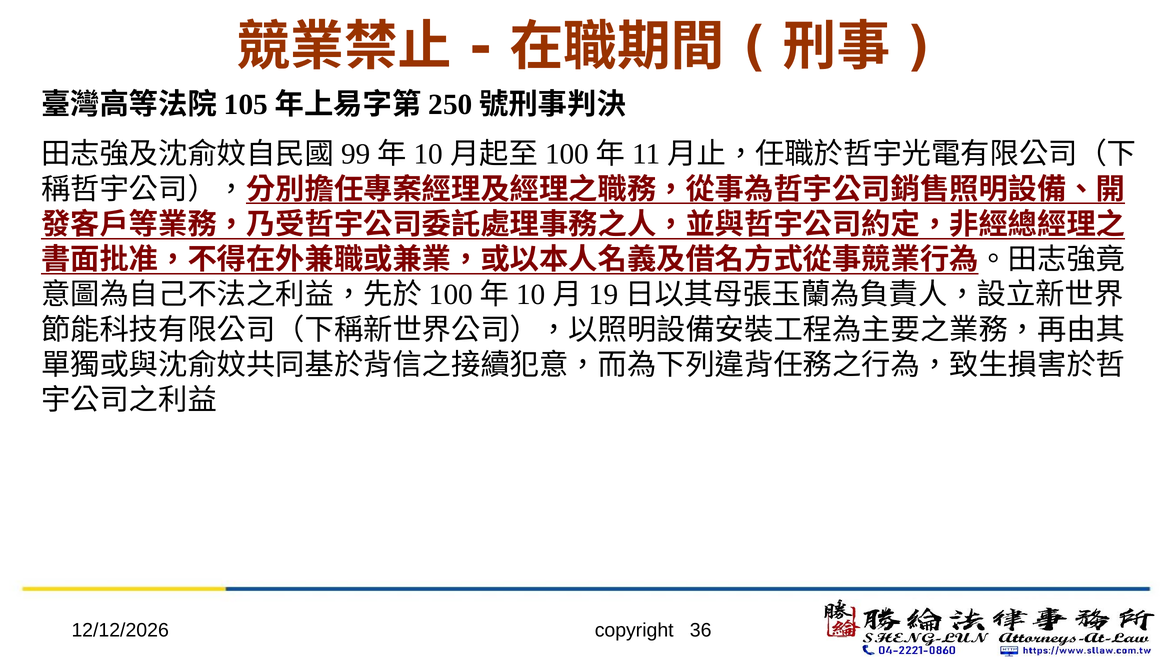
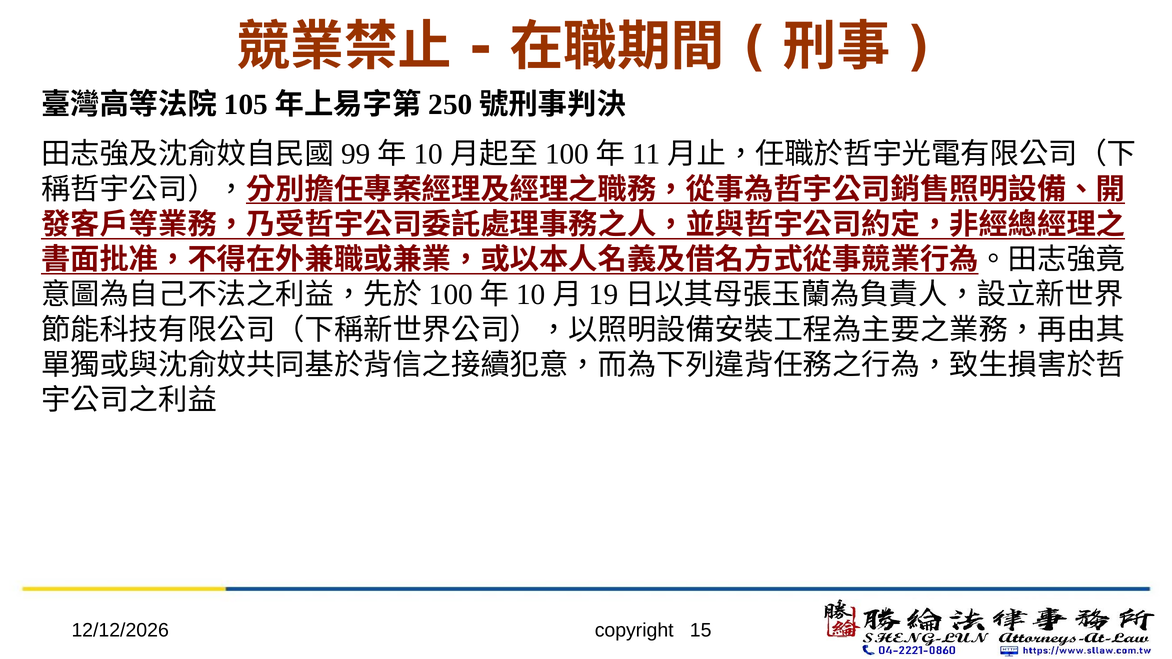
36: 36 -> 15 (701, 631)
